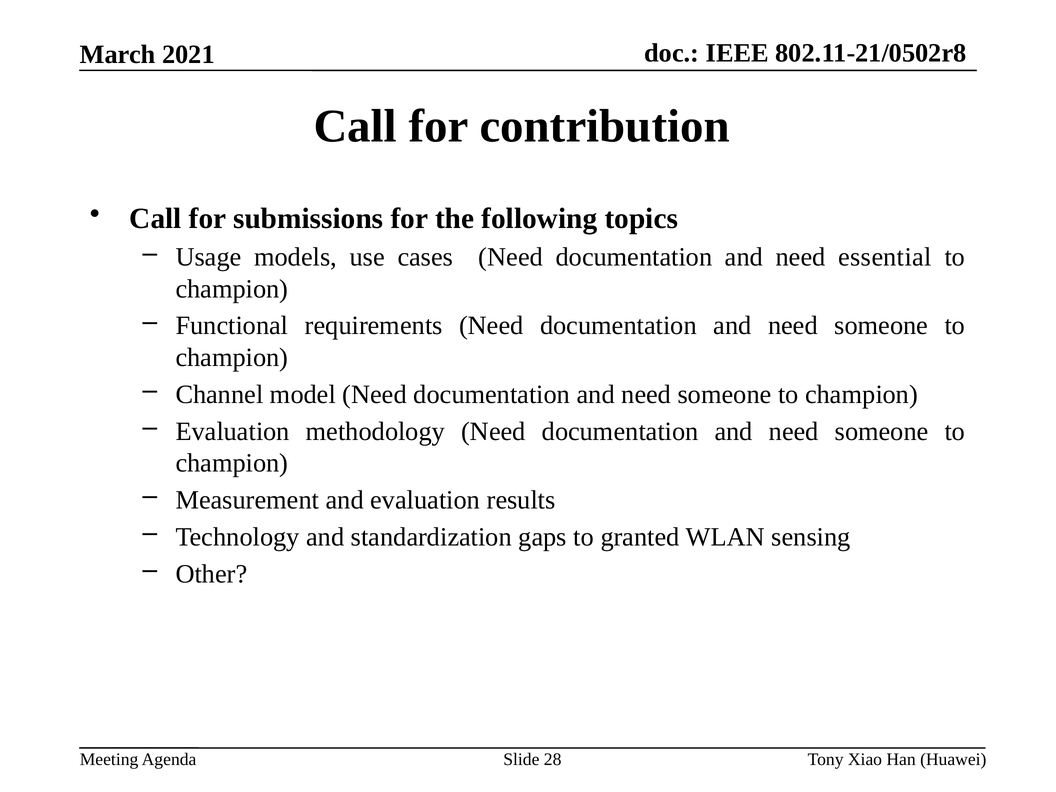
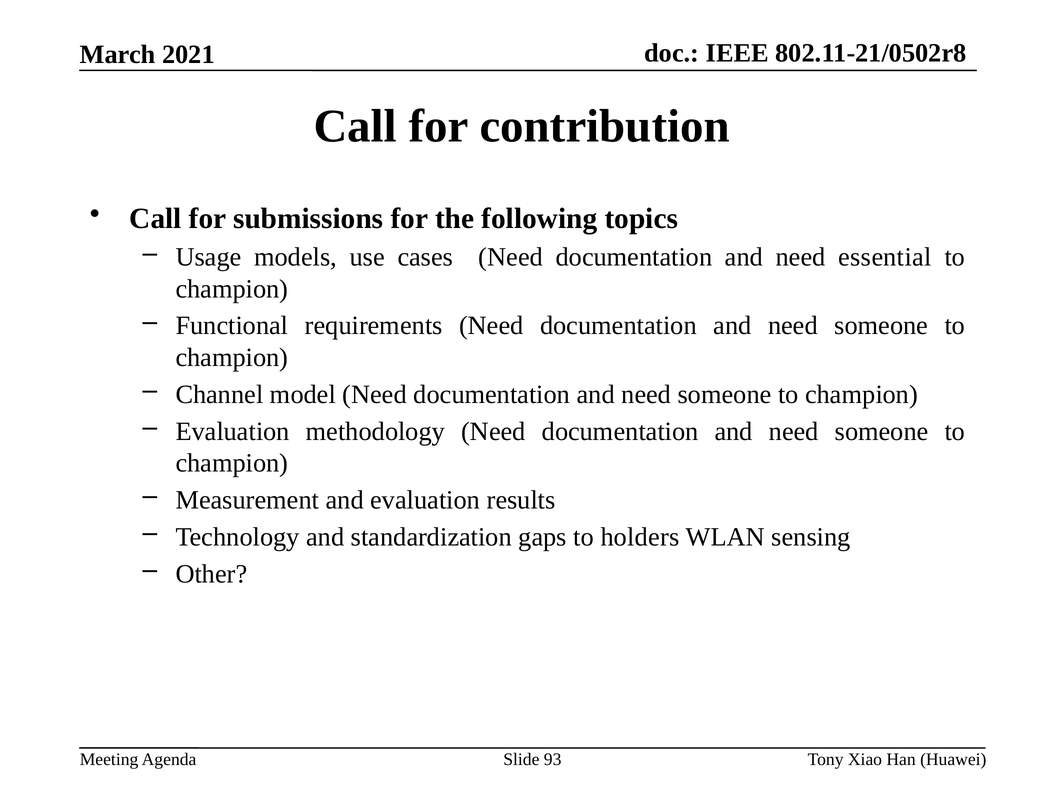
granted: granted -> holders (640, 537)
28: 28 -> 93 (553, 760)
